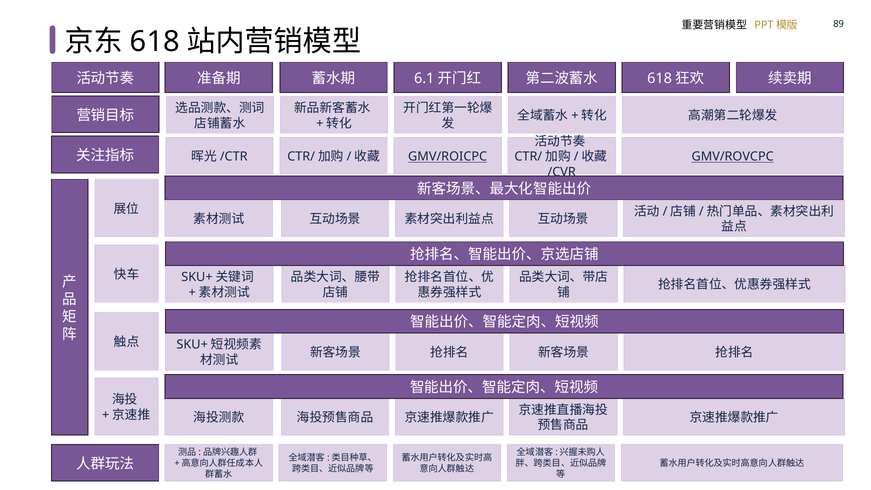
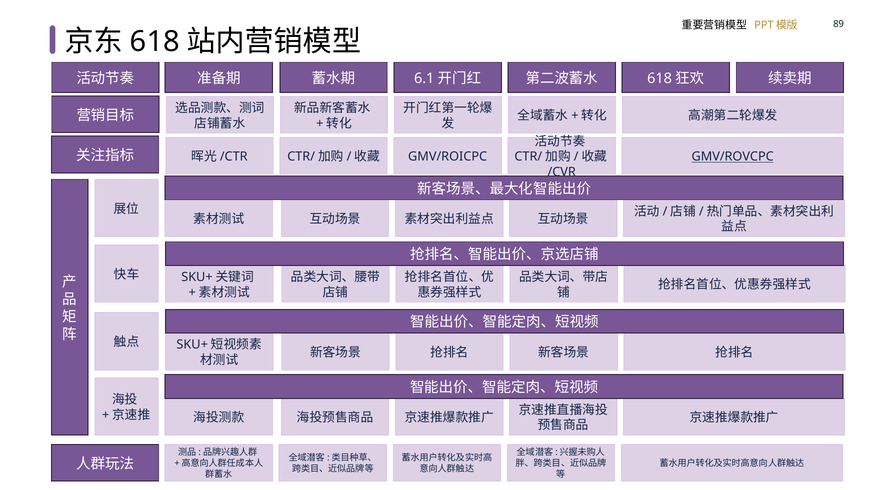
GMV/ROICPC underline: present -> none (448, 157)
